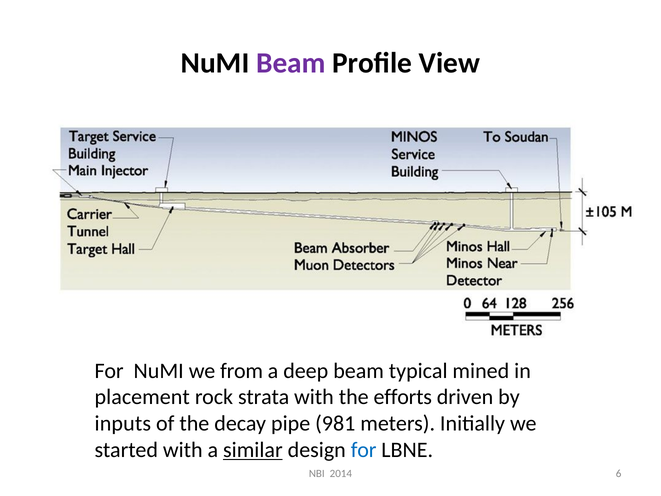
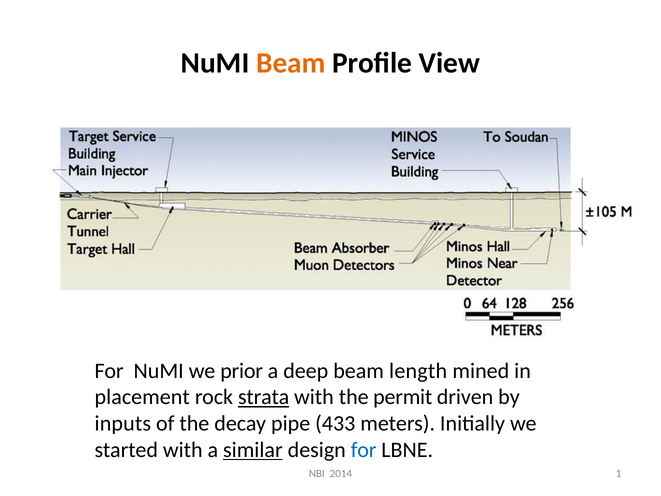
Beam colour: purple -> orange (291, 63)
from: from -> prior (242, 371)
typical: typical -> length (418, 371)
strata underline: none -> present (264, 397)
efforts: efforts -> permit (403, 397)
981: 981 -> 433 (335, 423)
6: 6 -> 1 (619, 473)
